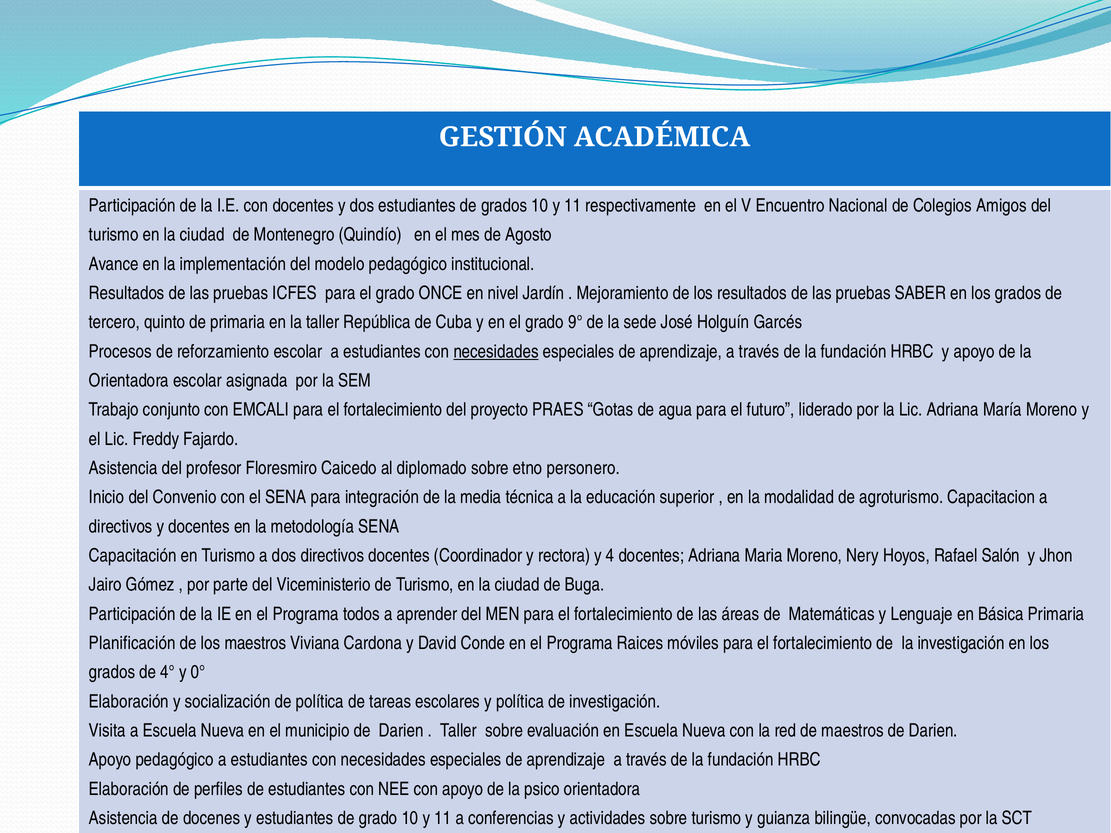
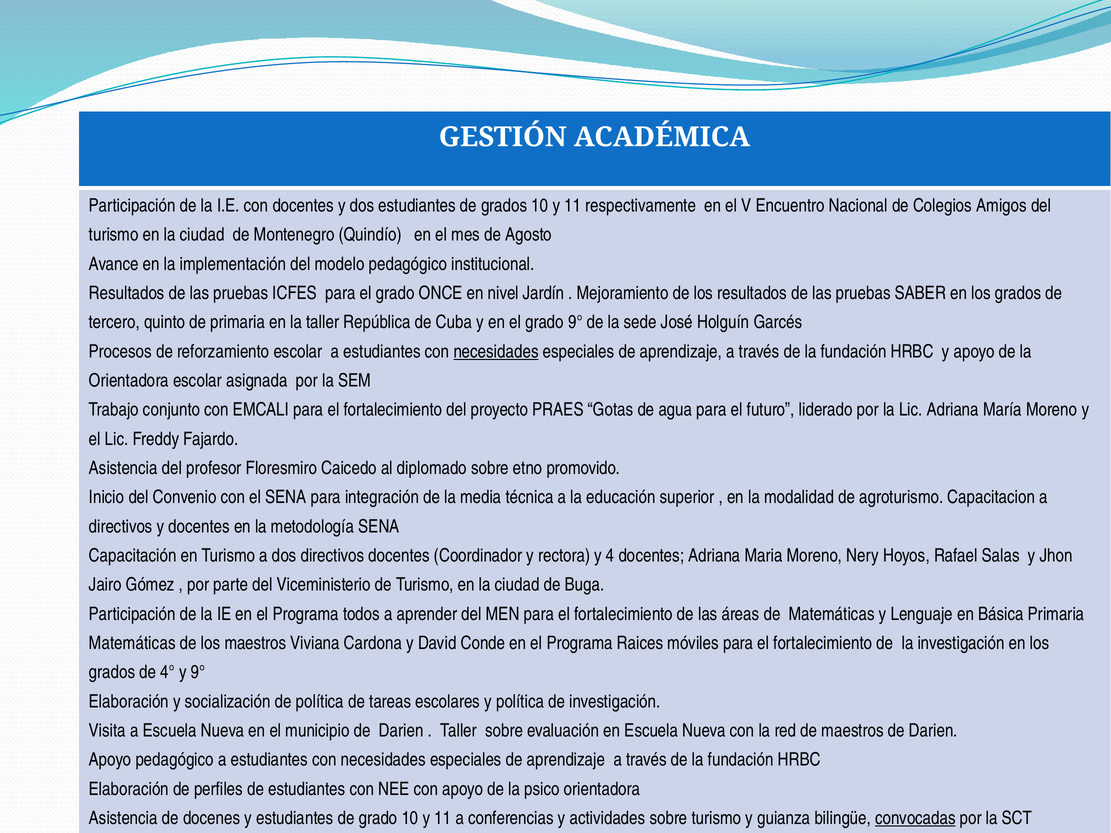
personero: personero -> promovido (583, 468)
Salón: Salón -> Salas (1001, 556)
Planificación: Planificación -> Matemáticas (132, 643)
y 0°: 0° -> 9° (198, 673)
convocadas underline: none -> present (915, 818)
